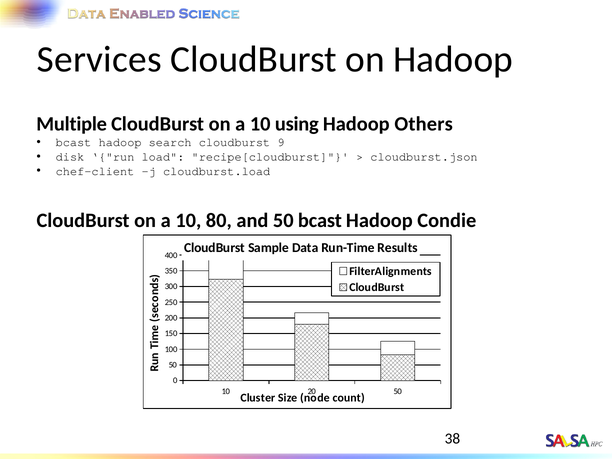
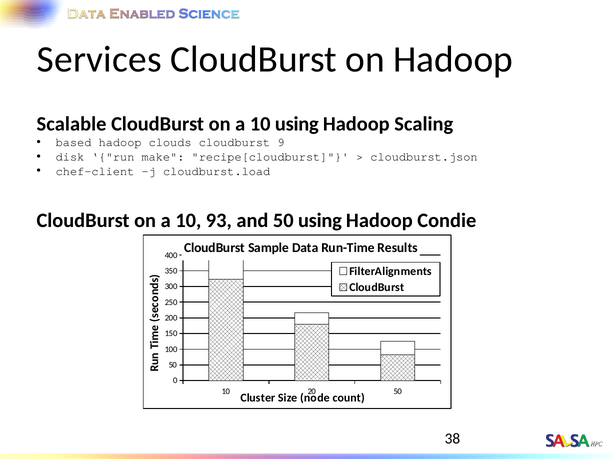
Multiple: Multiple -> Scalable (72, 124)
Others: Others -> Scaling (424, 124)
bcast: bcast -> based (74, 143)
search: search -> clouds (170, 143)
load: load -> make (163, 157)
80: 80 -> 93 (219, 221)
50 bcast: bcast -> using (320, 221)
